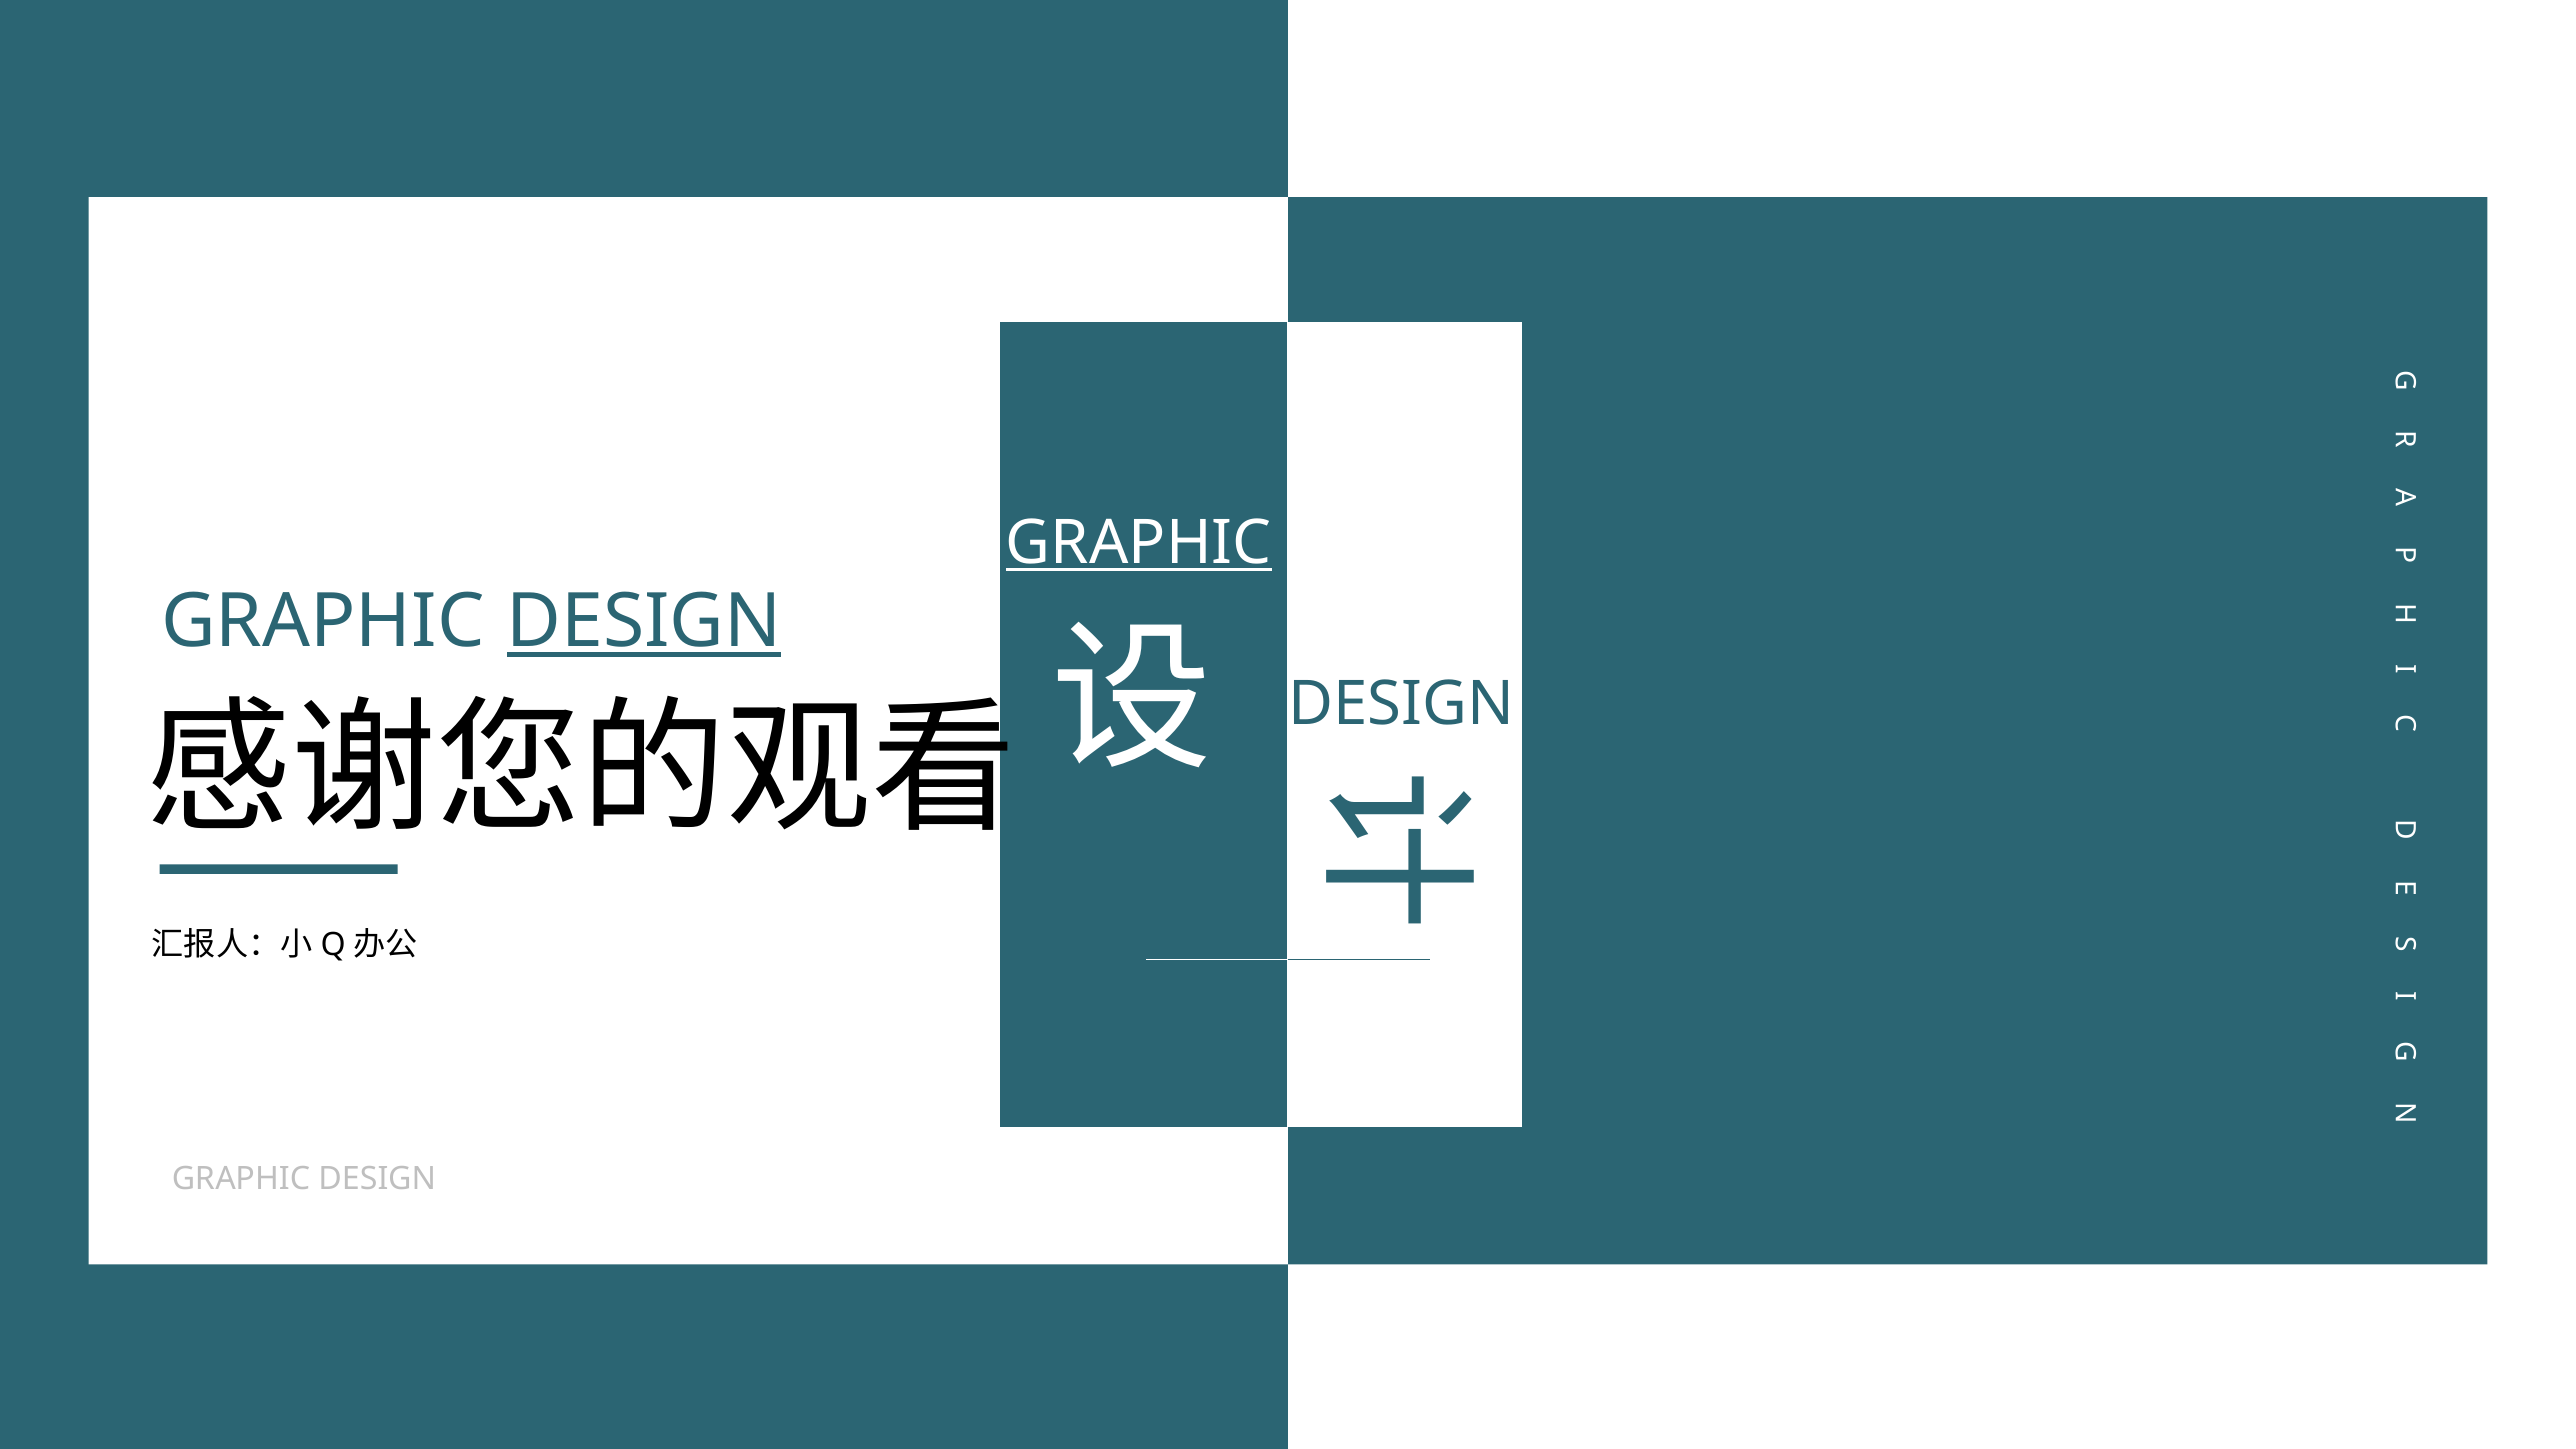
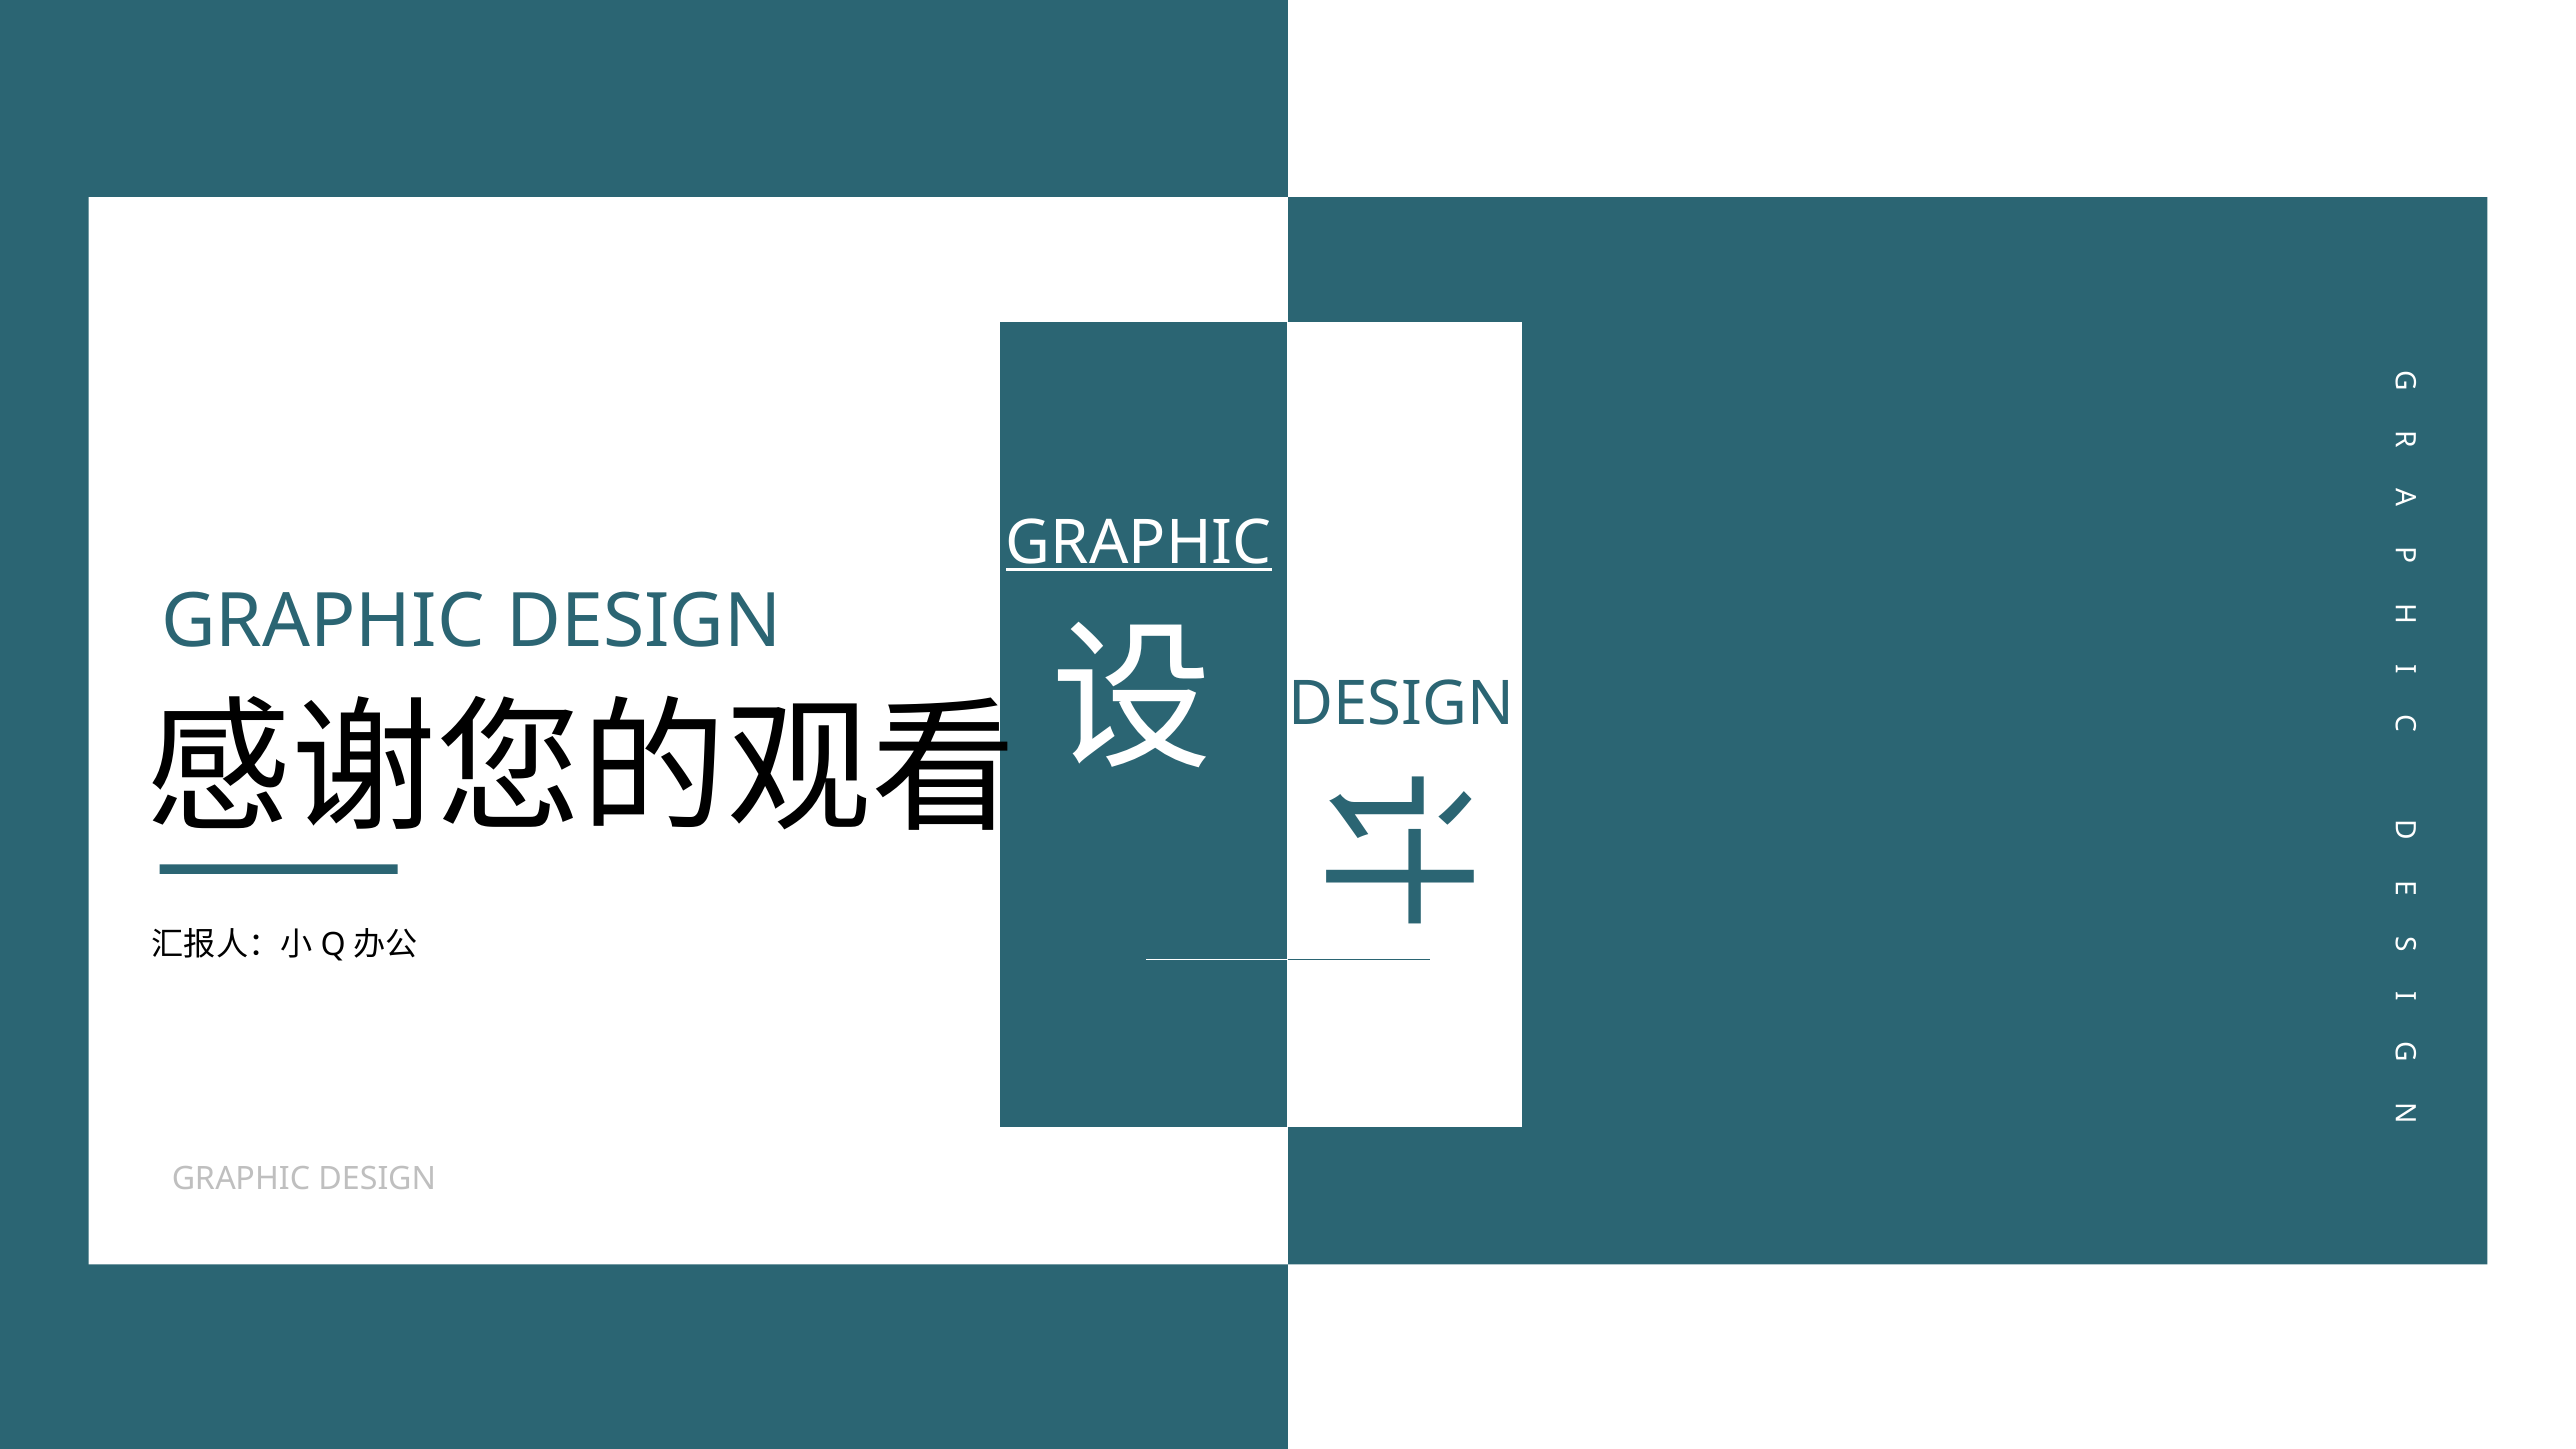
DESIGN underline: present -> none (644, 622)
